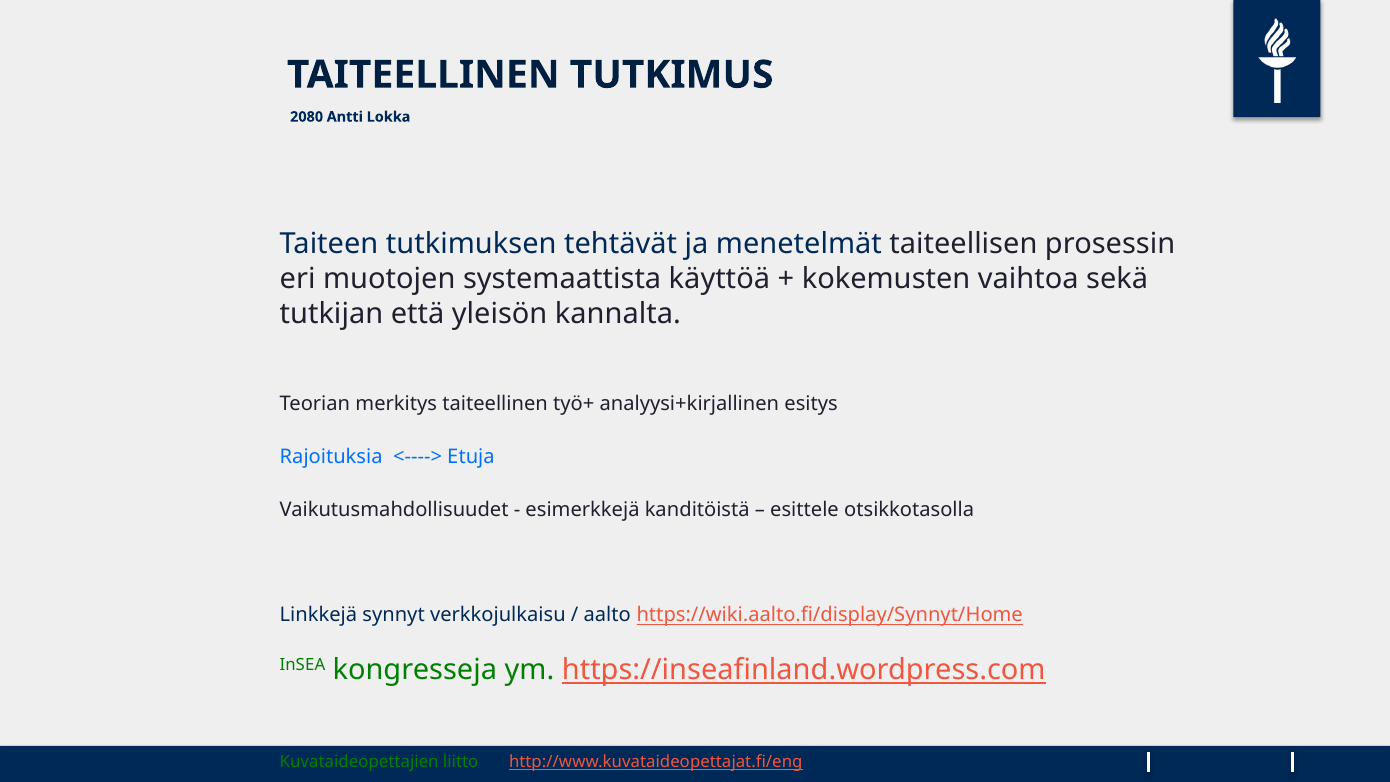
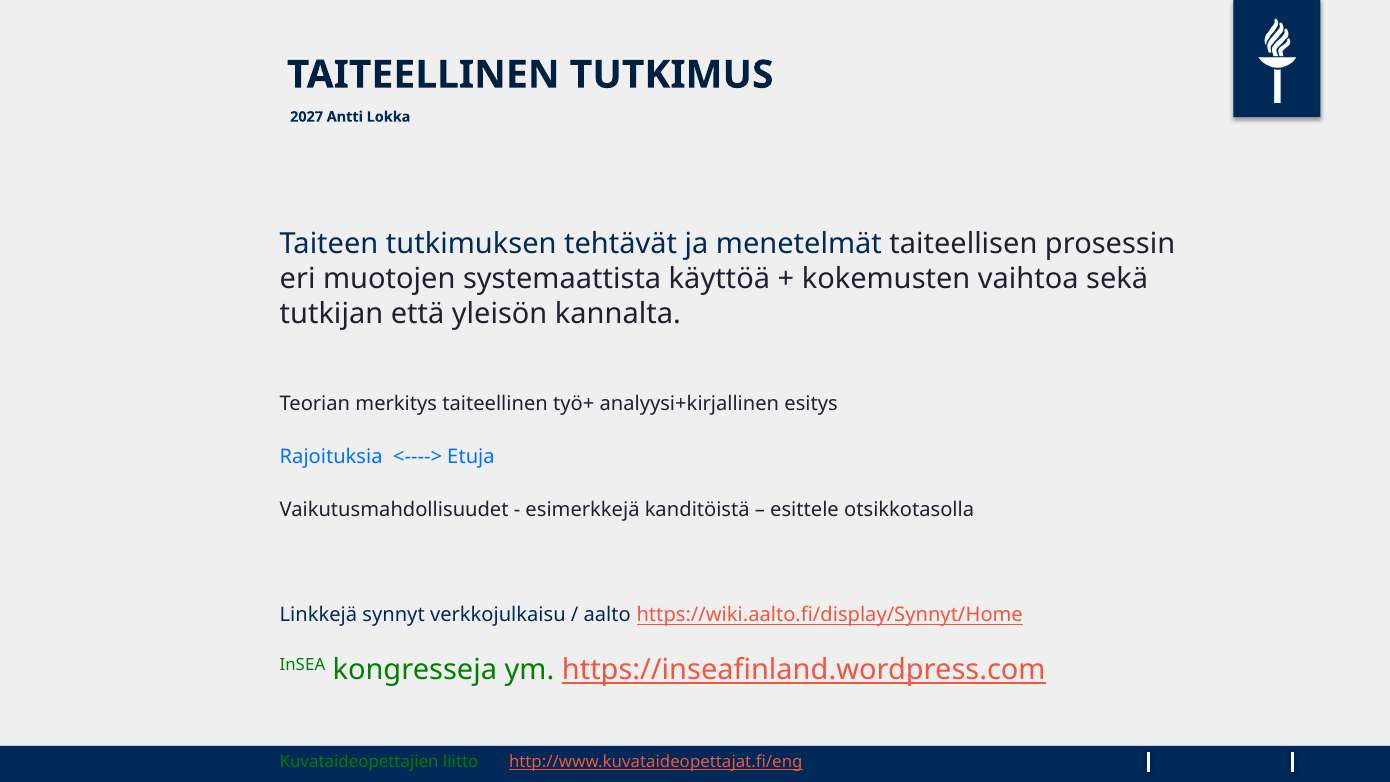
2080: 2080 -> 2027 (307, 117)
